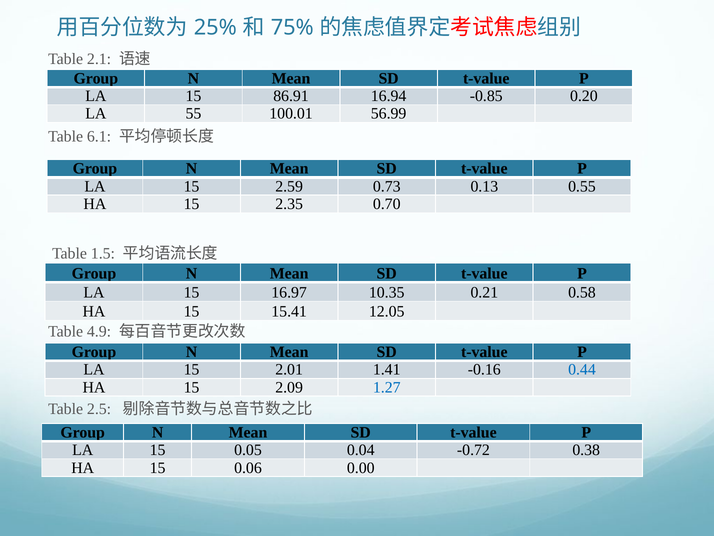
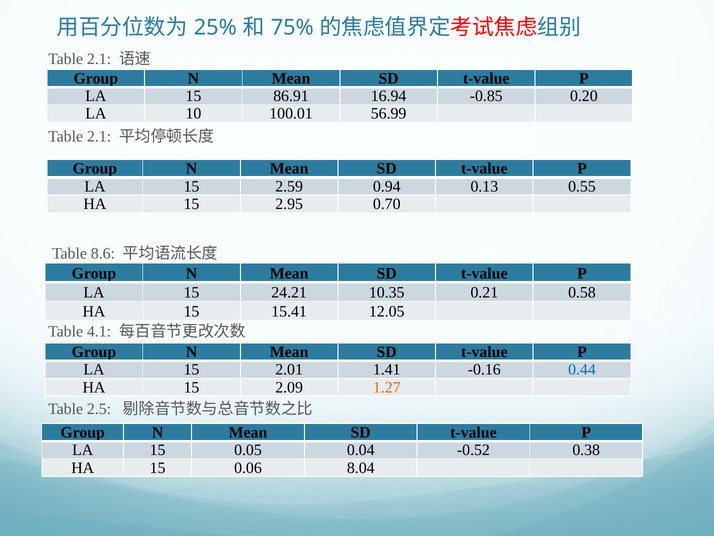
55: 55 -> 10 (193, 114)
6.1: 6.1 -> 2.1 (99, 137)
0.73: 0.73 -> 0.94 (387, 186)
2.35: 2.35 -> 2.95 (289, 204)
1.5: 1.5 -> 8.6 (103, 253)
16.97: 16.97 -> 24.21 (289, 292)
4.9: 4.9 -> 4.1 (99, 331)
1.27 colour: blue -> orange (387, 387)
-0.72: -0.72 -> -0.52 (473, 450)
0.00: 0.00 -> 8.04 (361, 467)
